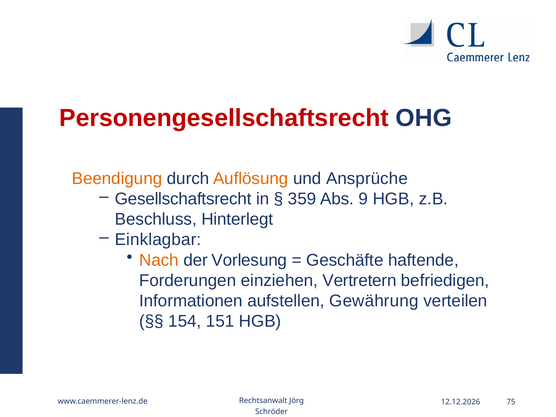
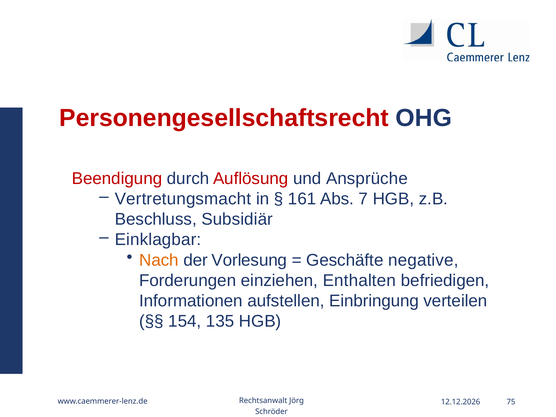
Beendigung colour: orange -> red (117, 179)
Auflösung colour: orange -> red (251, 179)
Gesellschaftsrecht: Gesellschaftsrecht -> Vertretungsmacht (183, 199)
359: 359 -> 161 (302, 199)
9: 9 -> 7 (363, 199)
Hinterlegt: Hinterlegt -> Subsidiär (237, 219)
haftende: haftende -> negative (423, 260)
Vertretern: Vertretern -> Enthalten (359, 280)
Gewährung: Gewährung -> Einbringung (374, 301)
151: 151 -> 135 (220, 321)
